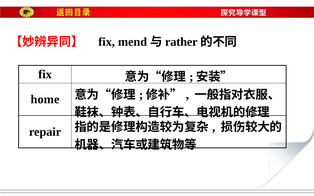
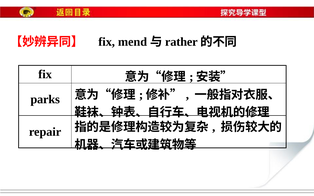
home: home -> parks (45, 100)
